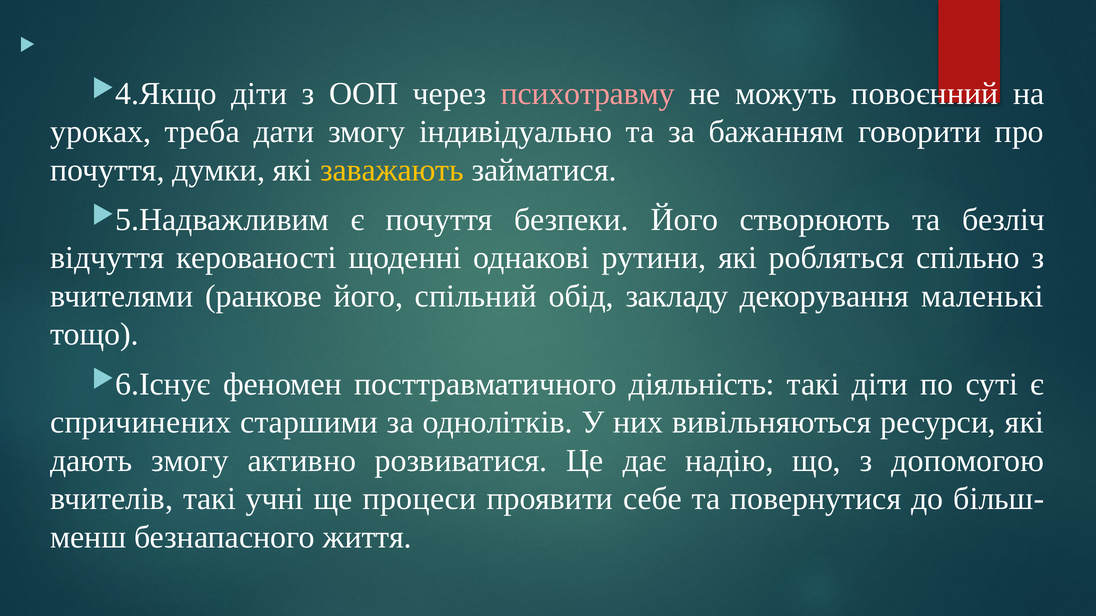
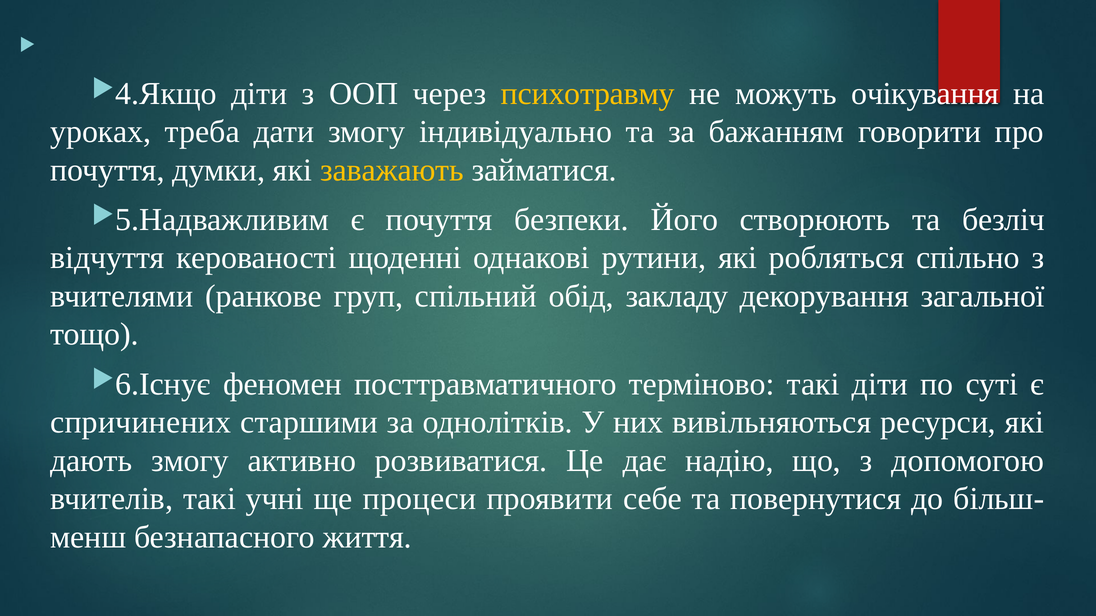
психотравму colour: pink -> yellow (588, 94)
повоєнний: повоєнний -> очікування (925, 94)
ранкове його: його -> груп (368, 296)
маленькі: маленькі -> загальної (983, 296)
діяльність: діяльність -> терміново (702, 384)
